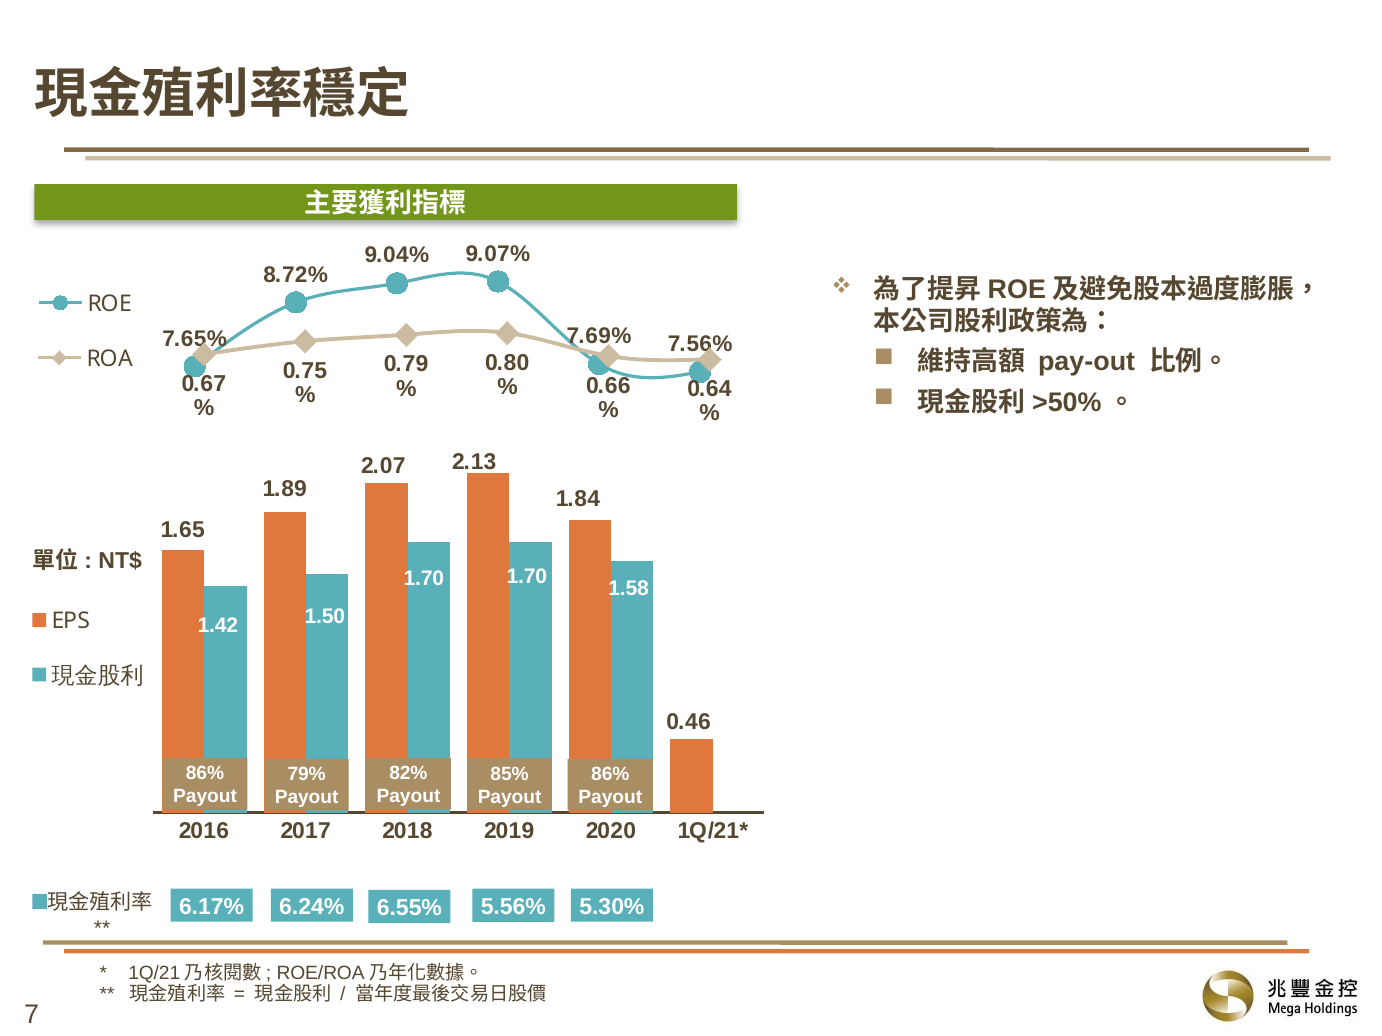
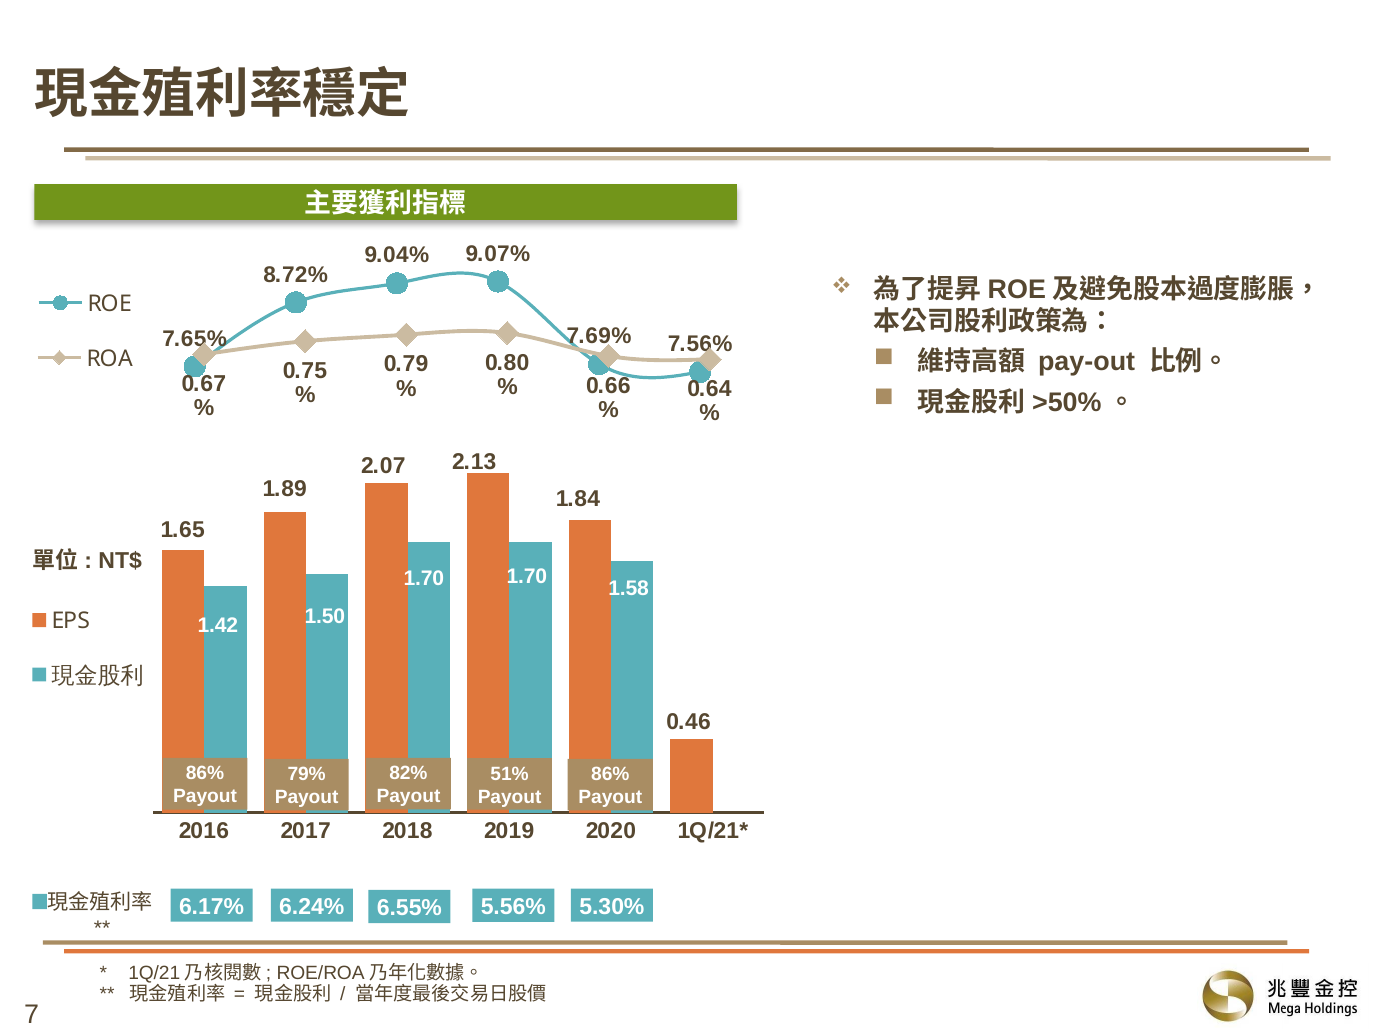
85%: 85% -> 51% (510, 774)
